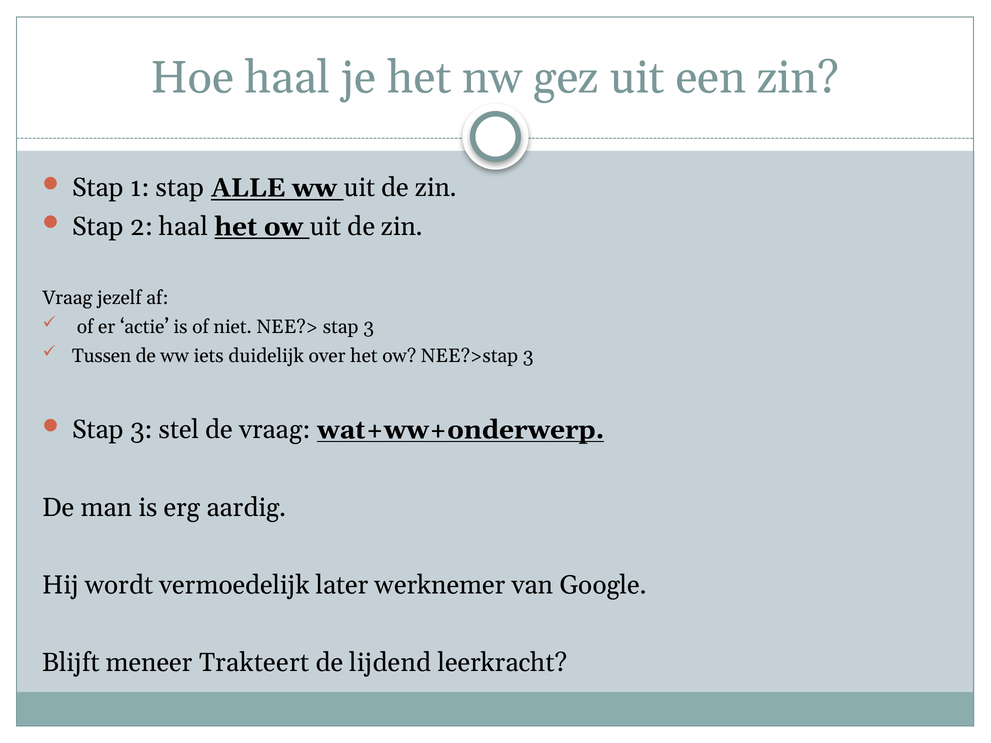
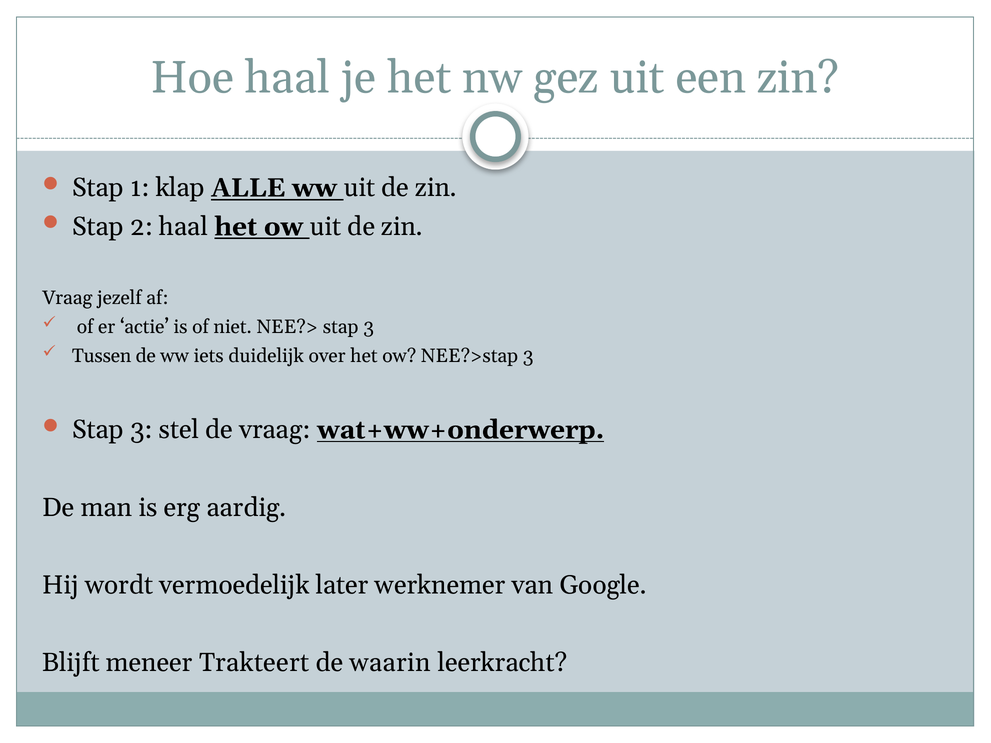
1 stap: stap -> klap (180, 188)
lijdend: lijdend -> waarin (390, 663)
